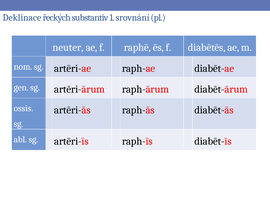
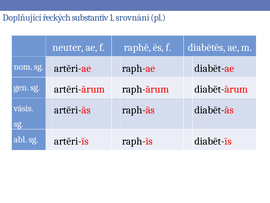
Deklinace: Deklinace -> Doplňující (22, 17)
ossis: ossis -> vāsis (23, 108)
